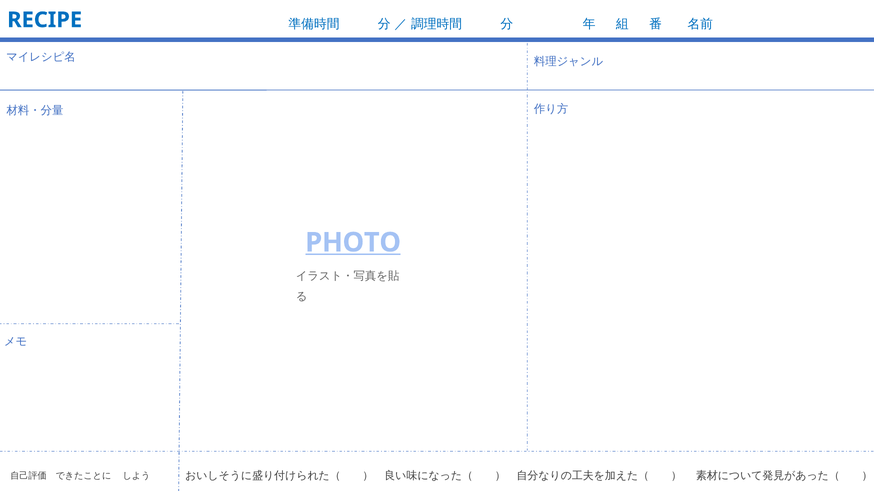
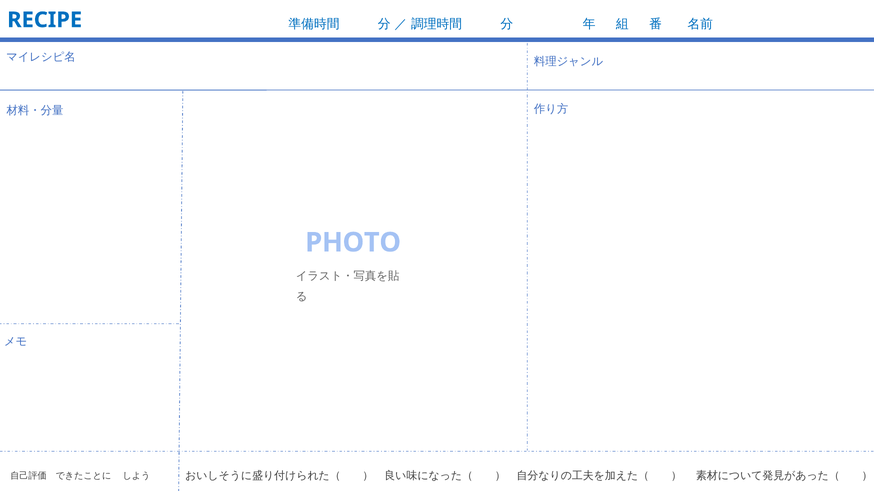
PHOTO underline: present -> none (353, 243)
